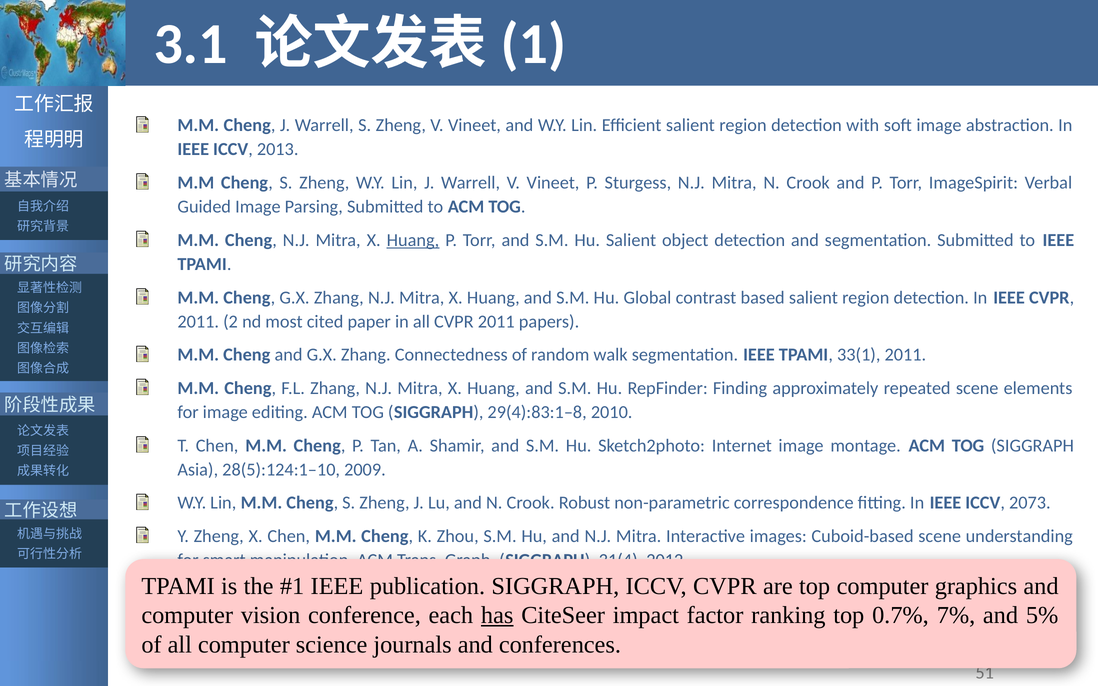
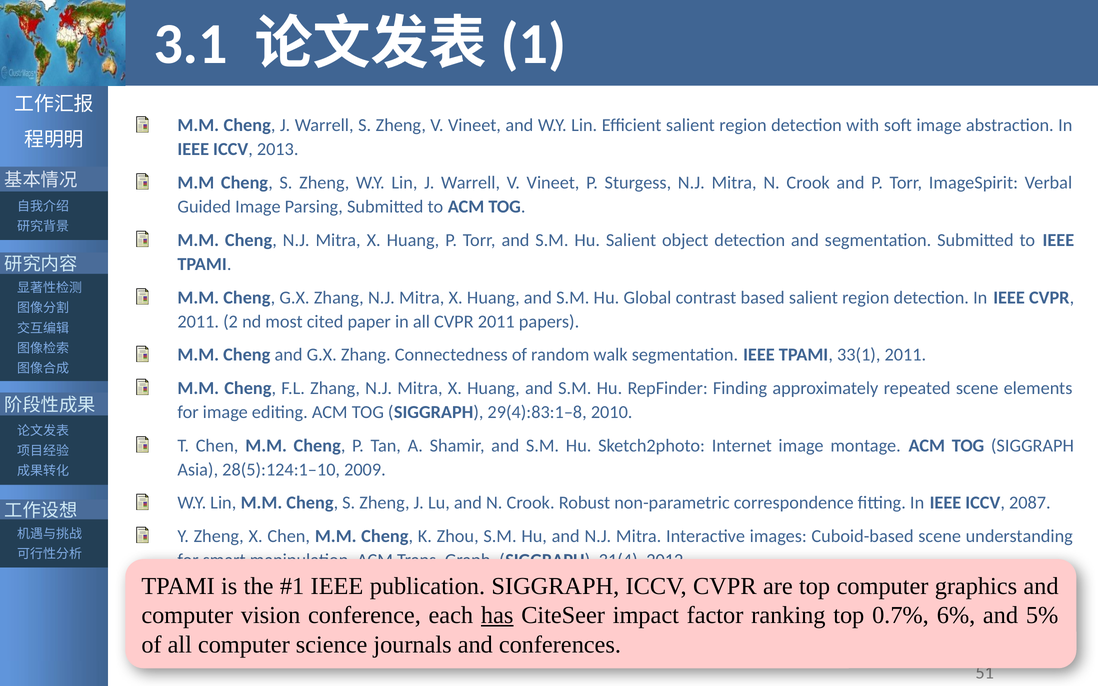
Huang underline: present -> none (413, 240)
2073: 2073 -> 2087 (1030, 503)
7%: 7% -> 6% (956, 616)
